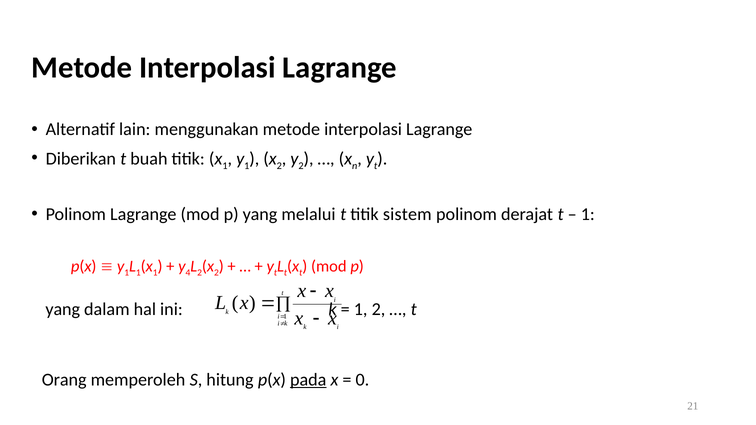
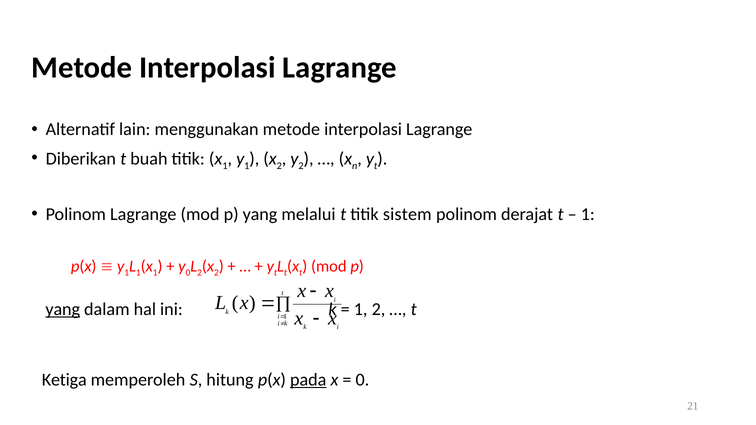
4: 4 -> 0 (188, 273)
yang underline: none -> present (63, 310)
Orang: Orang -> Ketiga (64, 380)
